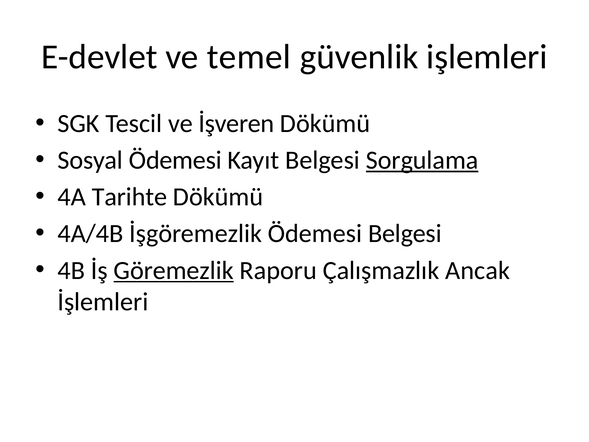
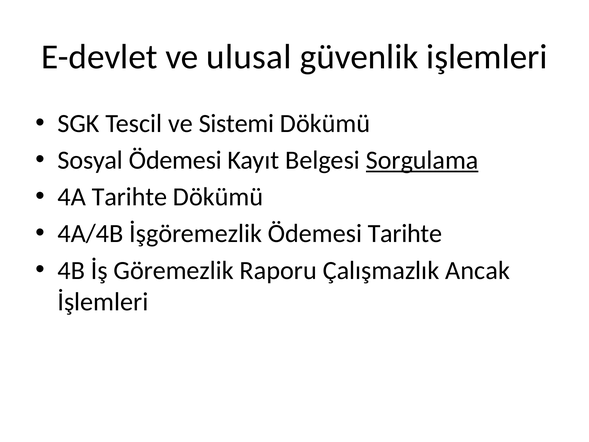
temel: temel -> ulusal (249, 57)
İşveren: İşveren -> Sistemi (236, 124)
Ödemesi Belgesi: Belgesi -> Tarihte (405, 234)
Göremezlik underline: present -> none (174, 270)
